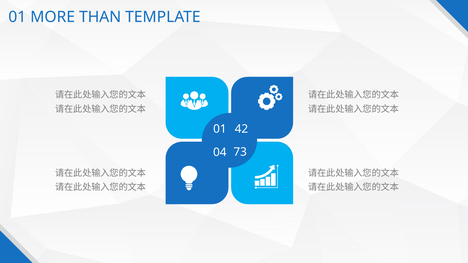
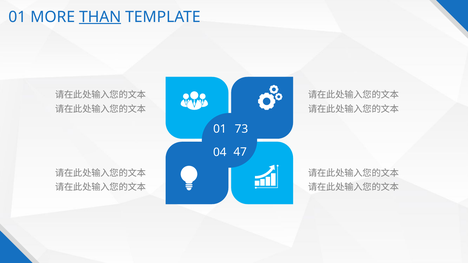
THAN underline: none -> present (100, 17)
42: 42 -> 73 (241, 129)
73: 73 -> 47 (240, 152)
